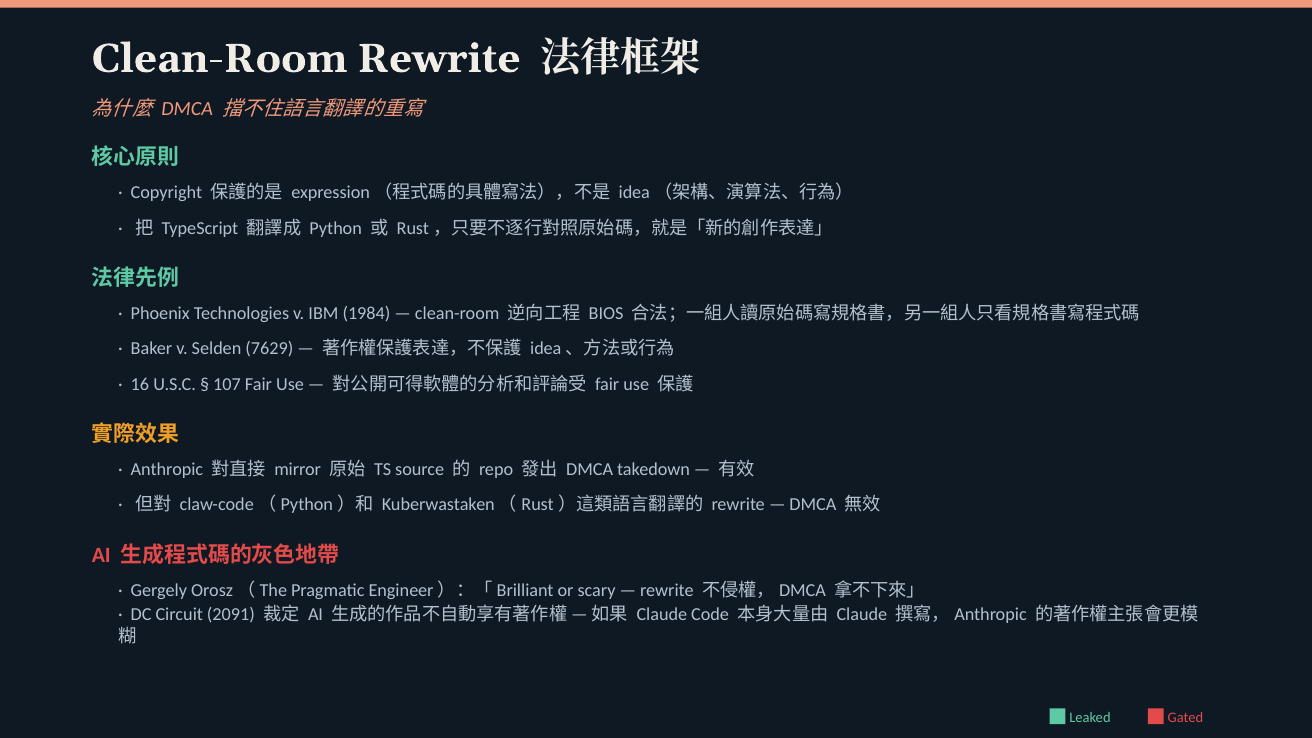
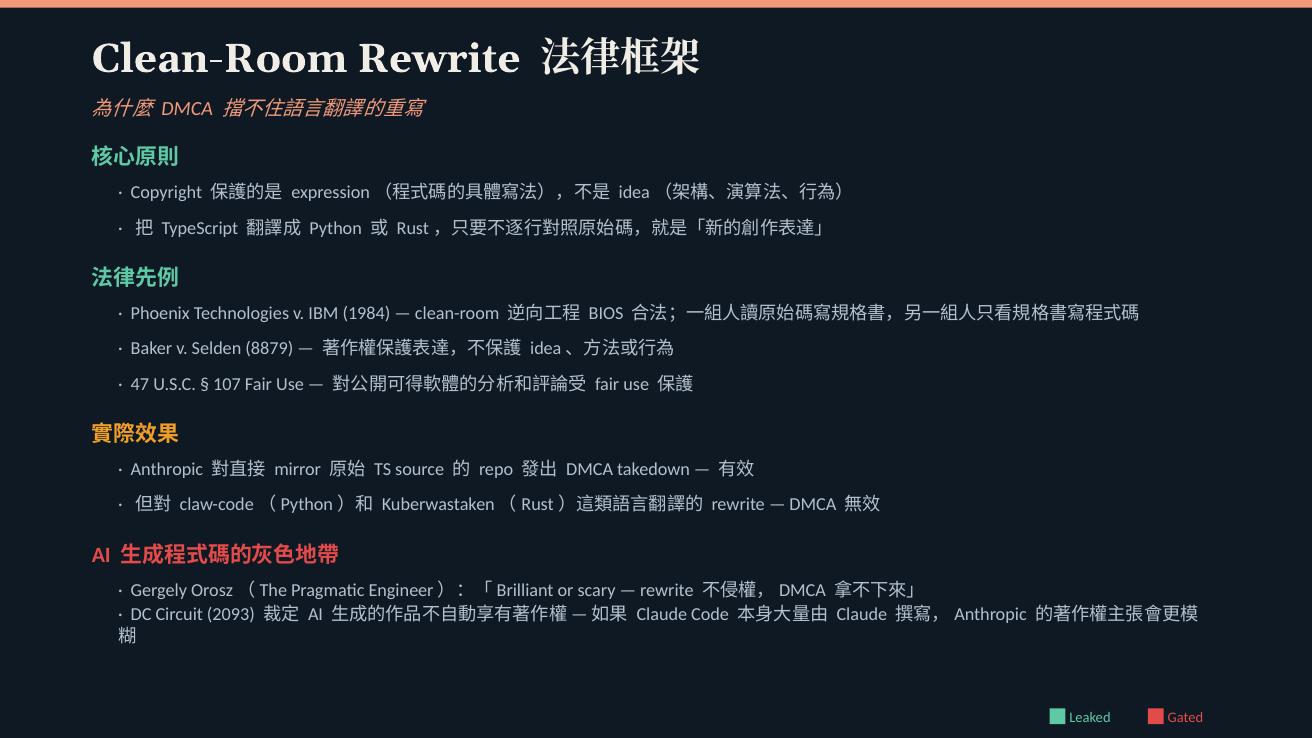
7629: 7629 -> 8879 (269, 349)
16: 16 -> 47 (140, 384)
2091: 2091 -> 2093 (231, 615)
